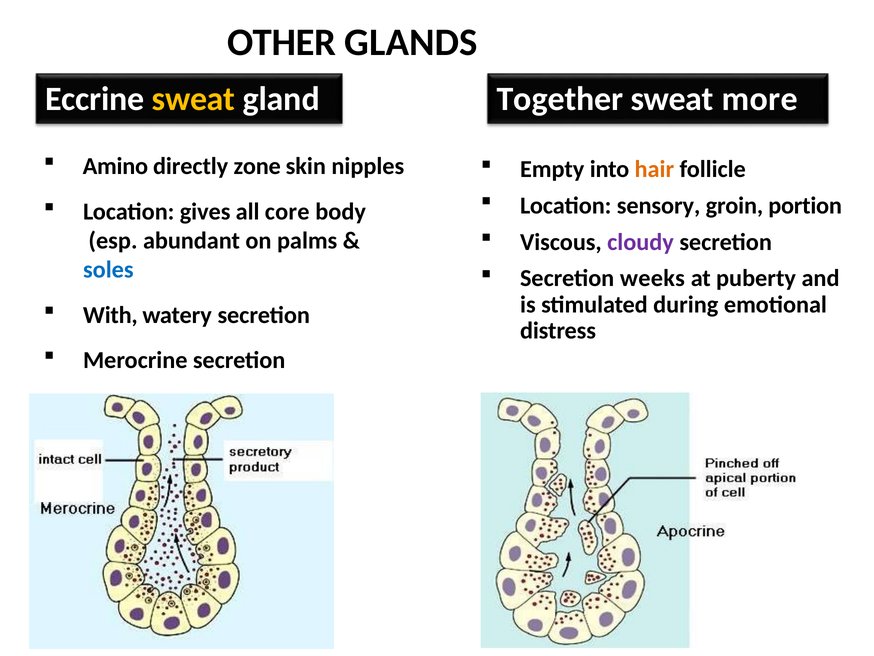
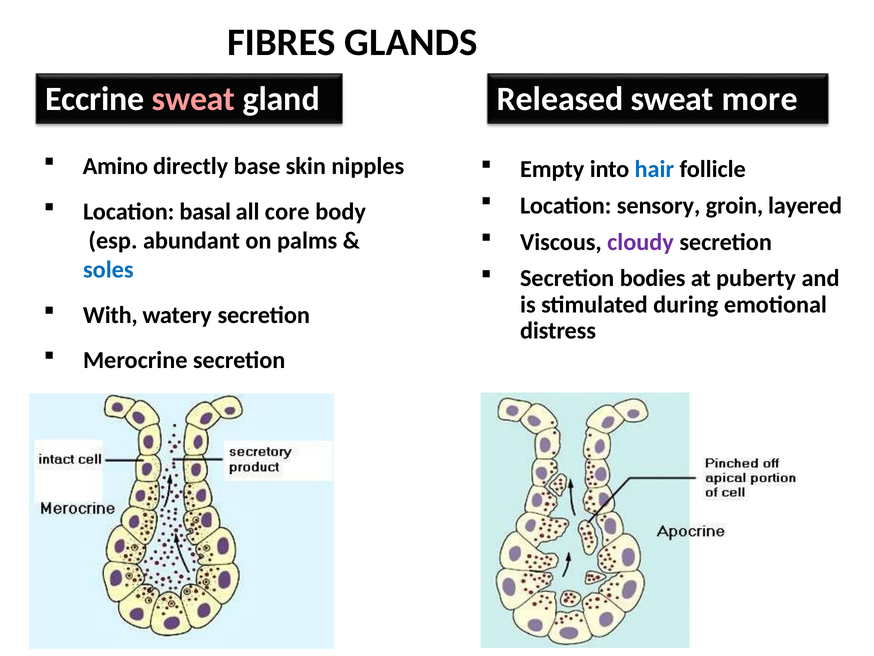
OTHER: OTHER -> FIBRES (281, 43)
sweat colour: yellow -> pink (194, 99)
Together: Together -> Released (560, 99)
zone: zone -> base (257, 166)
hair colour: orange -> blue (654, 169)
portion: portion -> layered (805, 206)
gives: gives -> basal (205, 211)
weeks: weeks -> bodies (653, 278)
